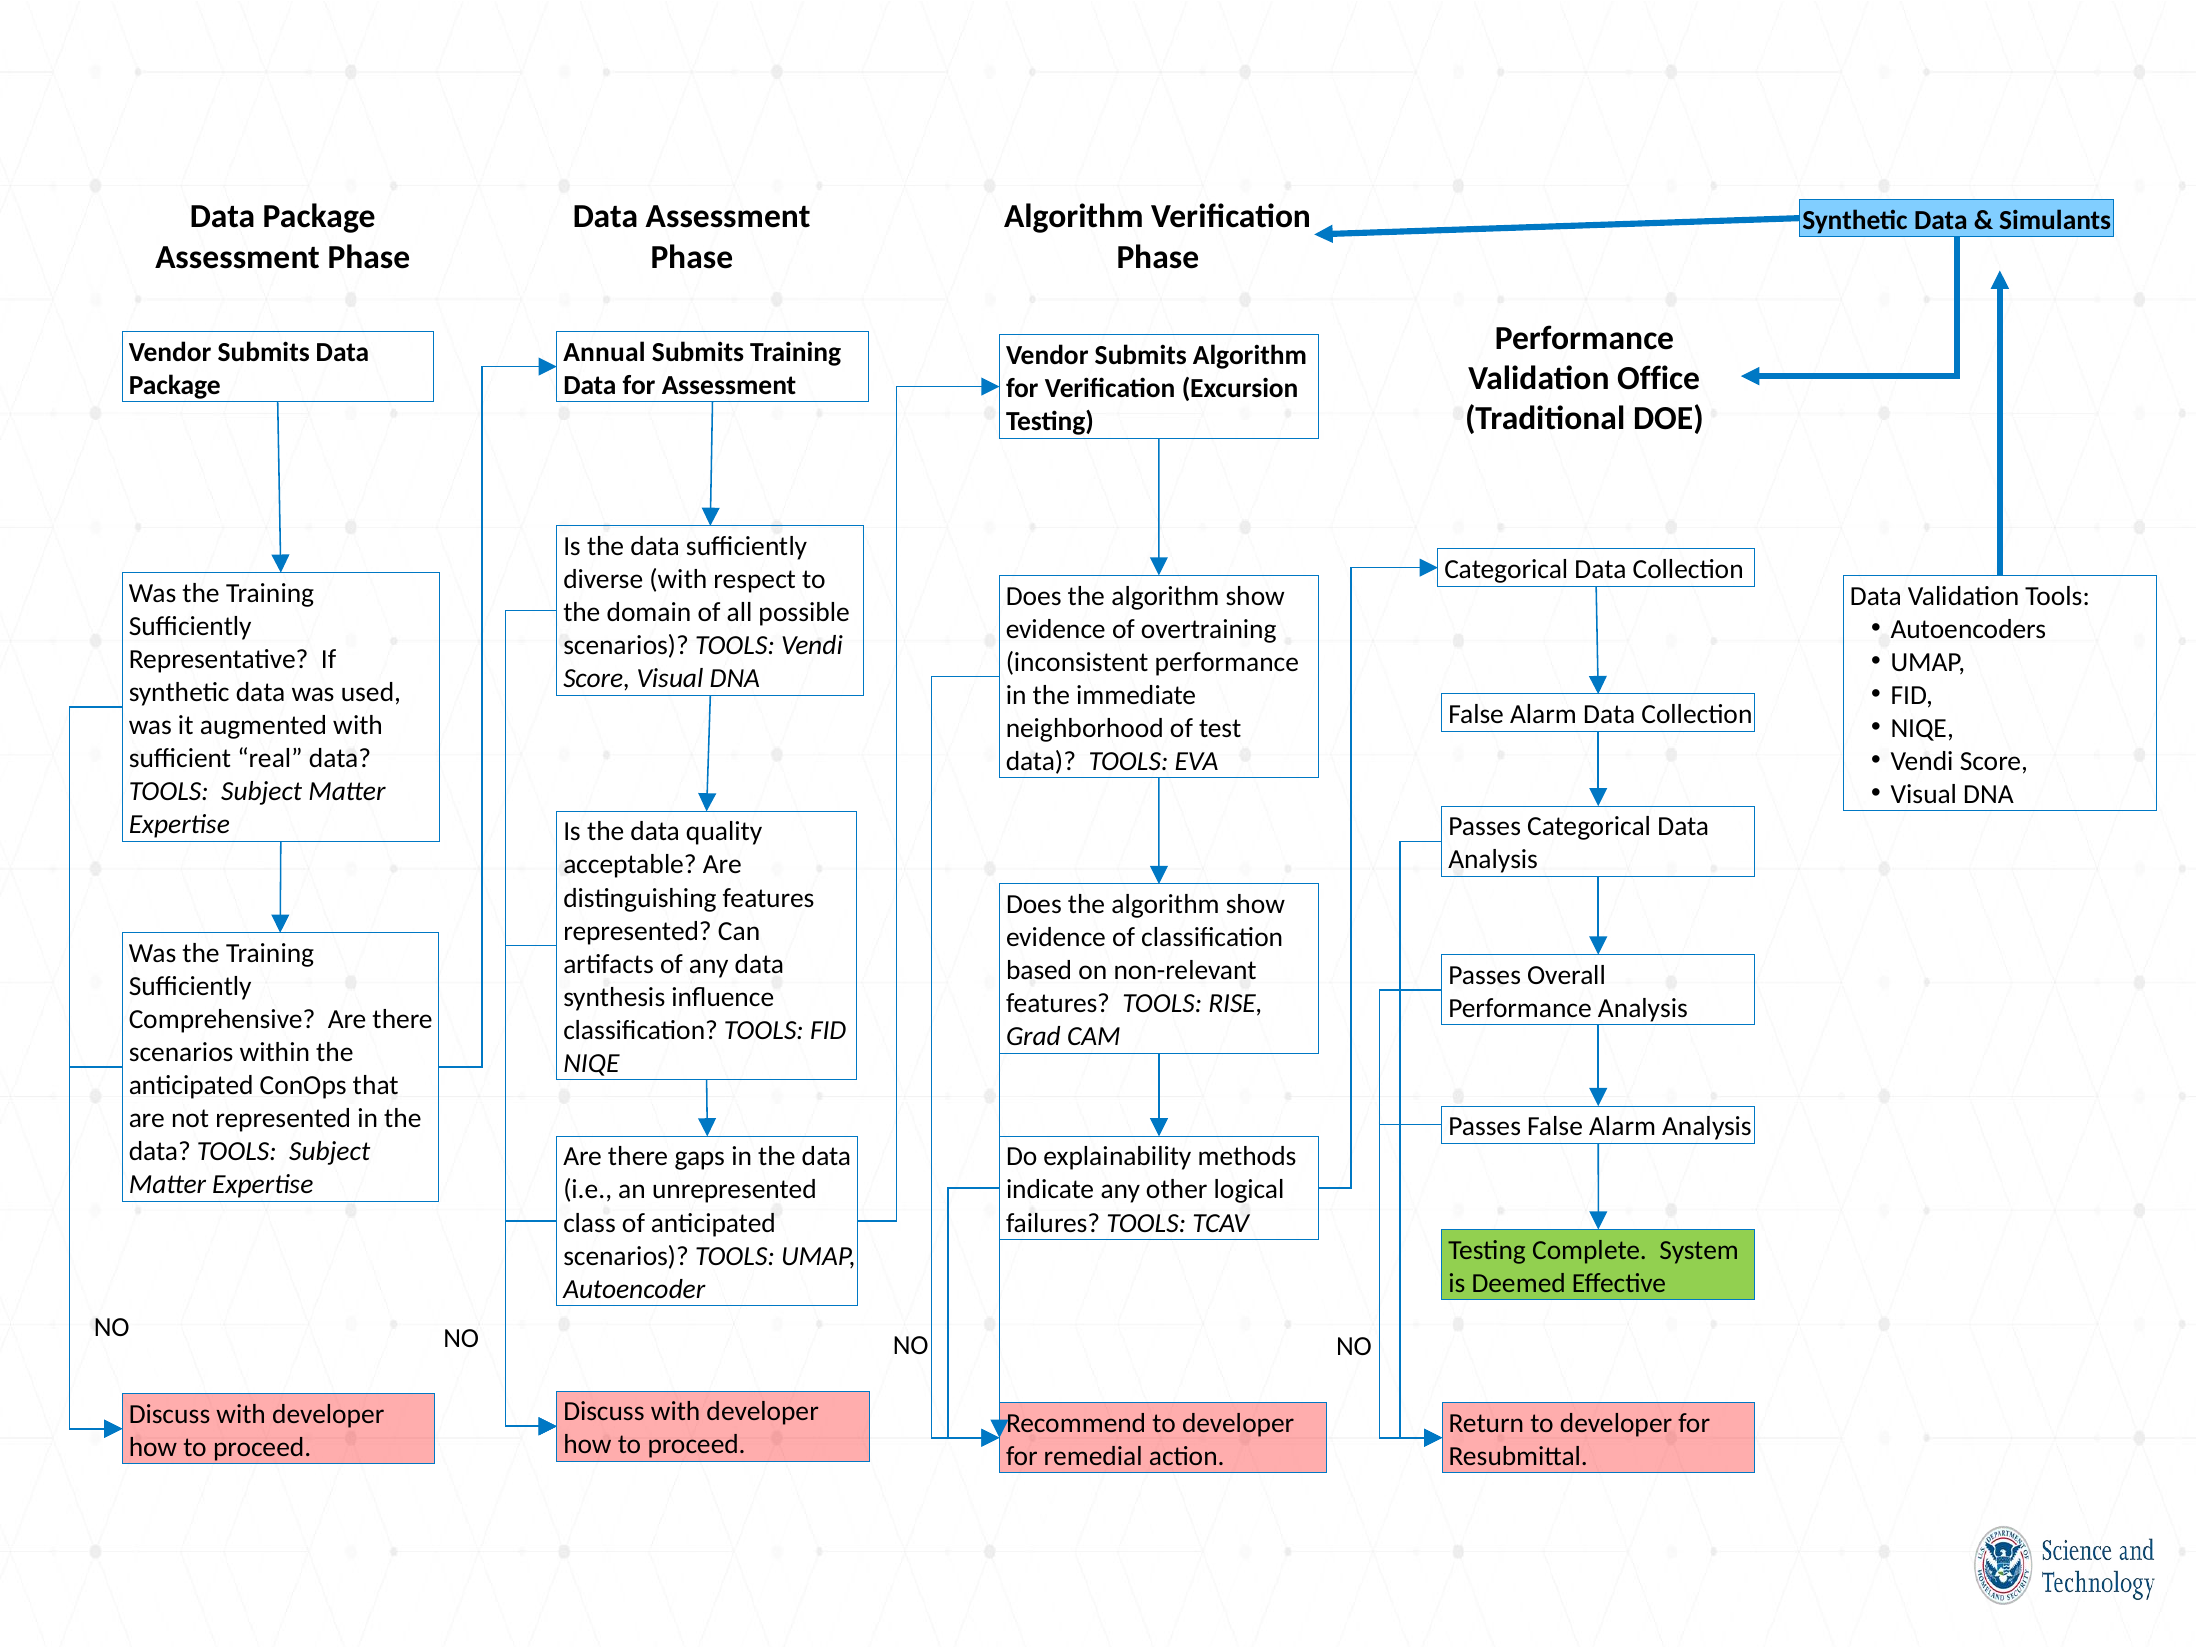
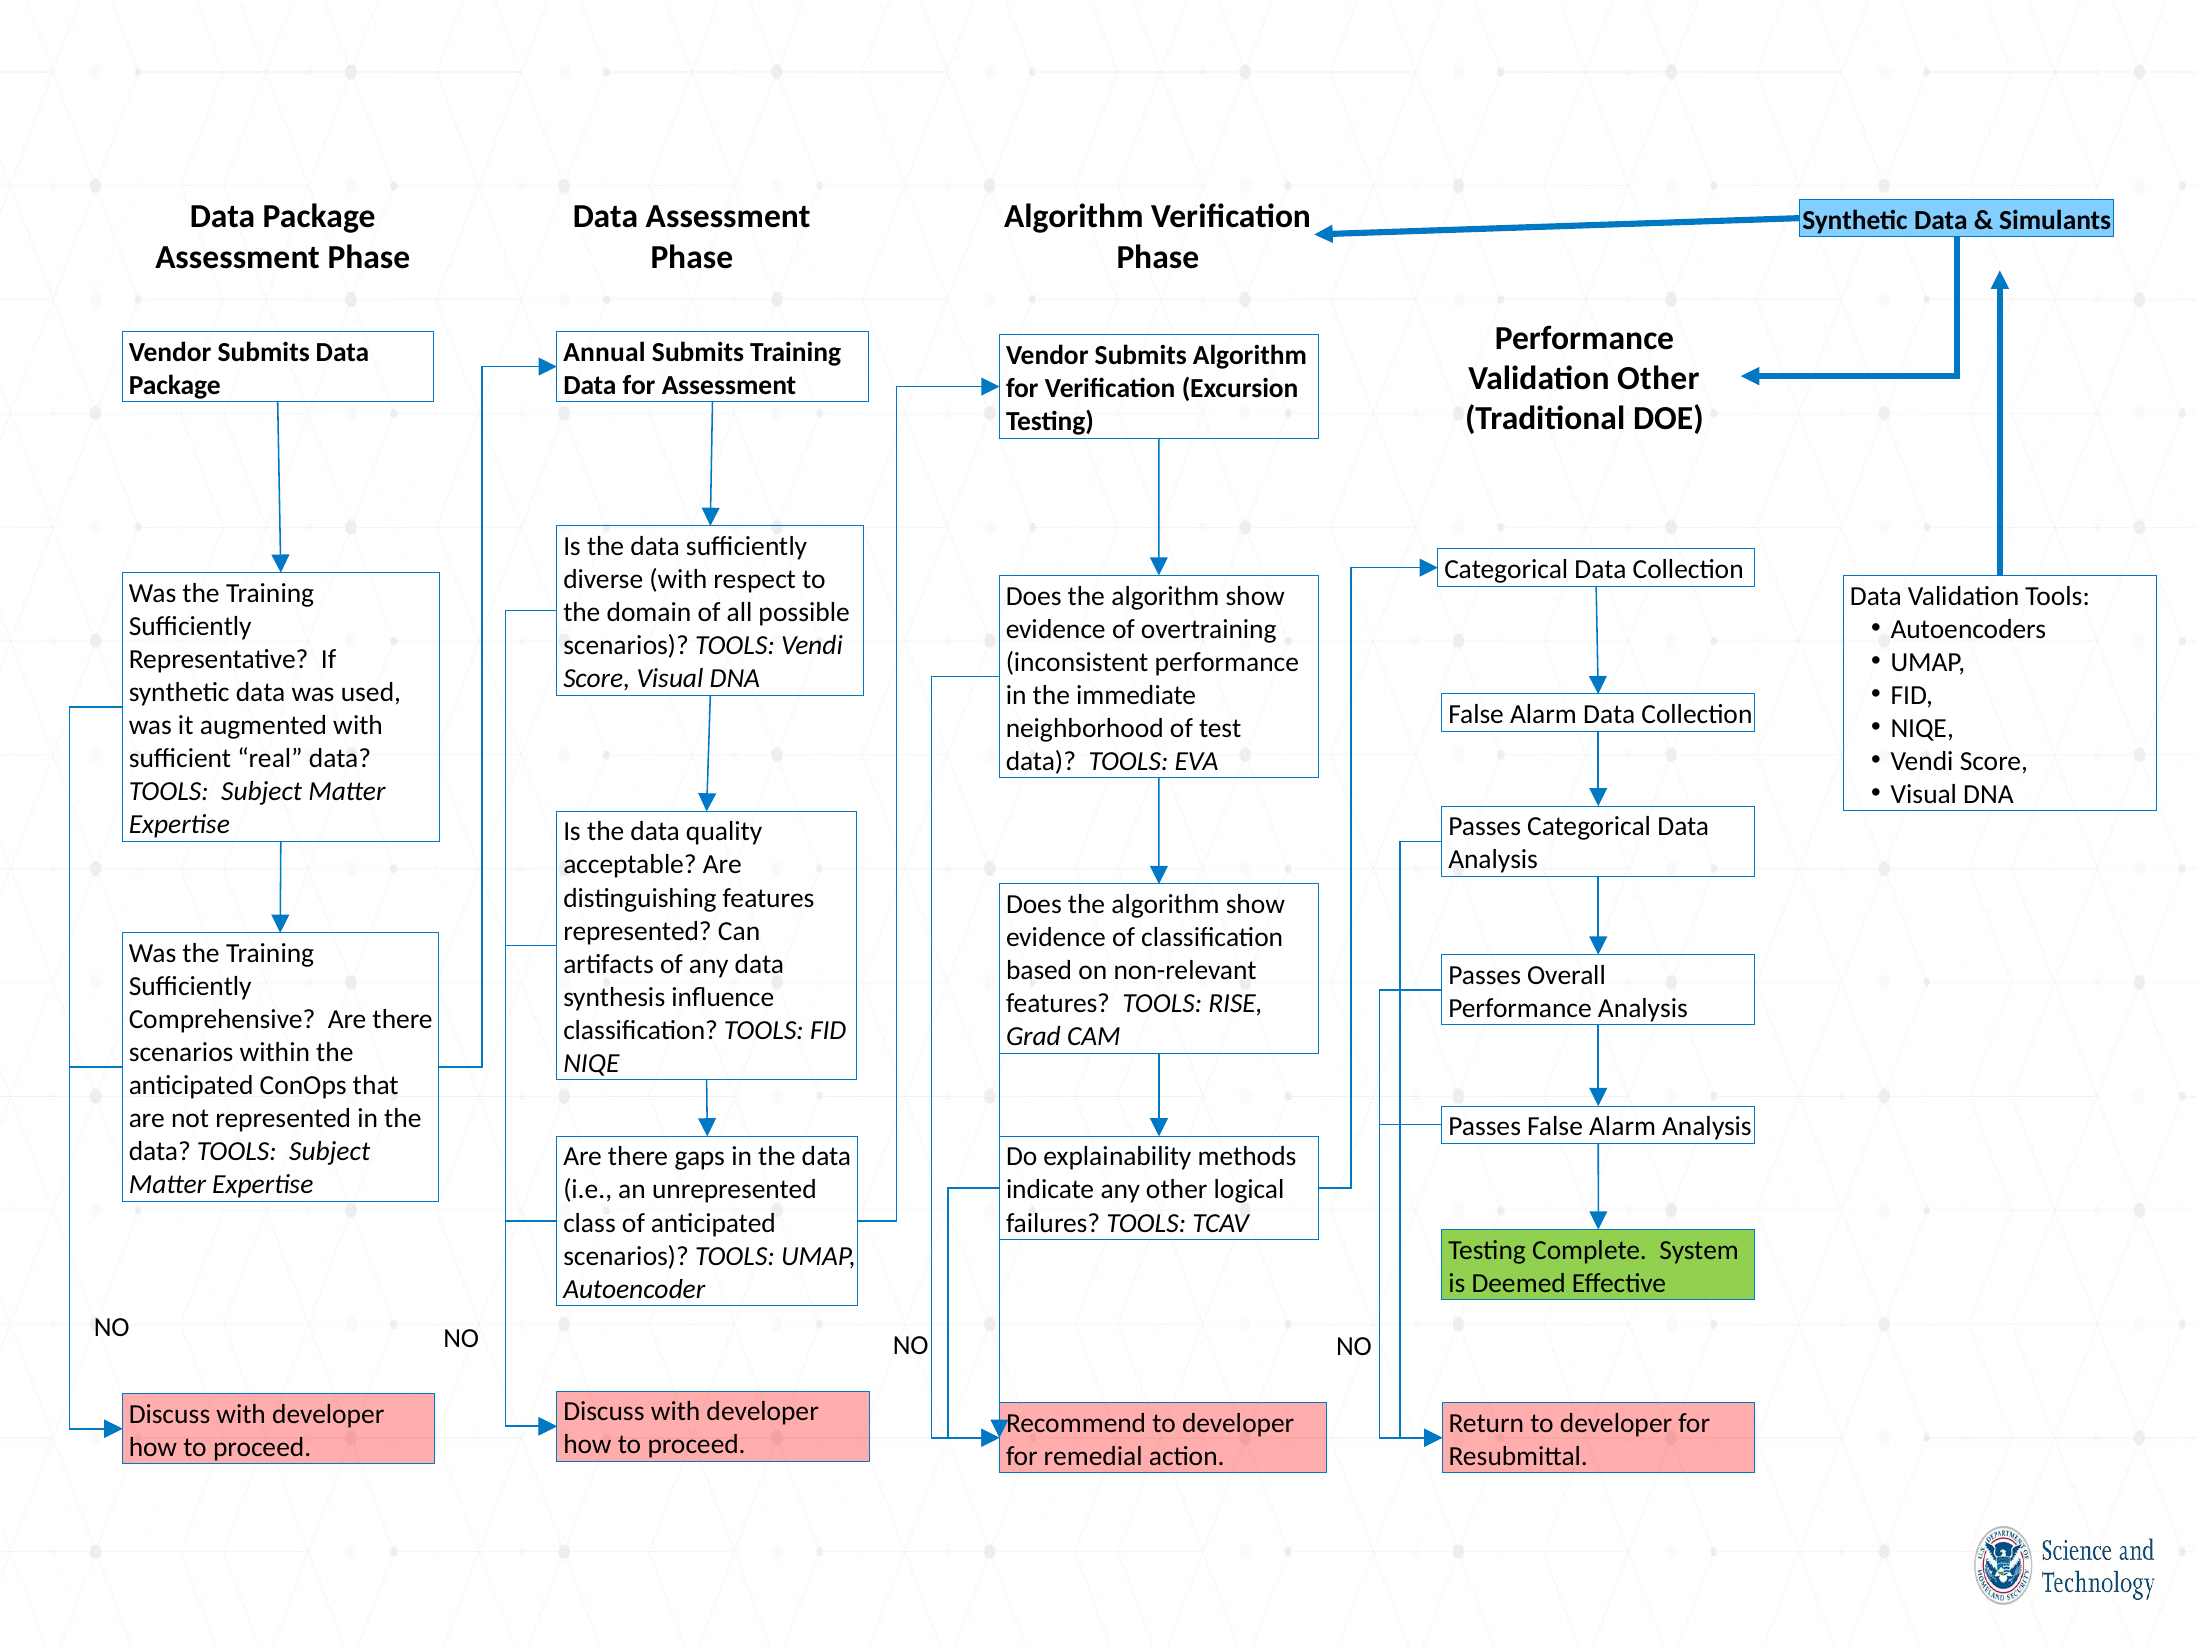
Validation Office: Office -> Other (1658, 378)
